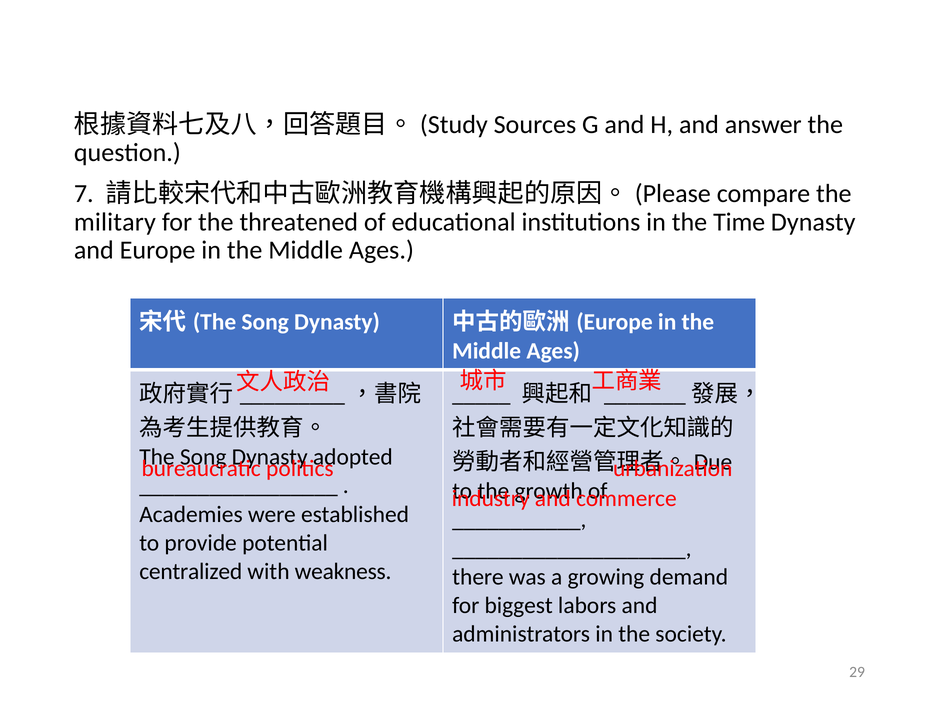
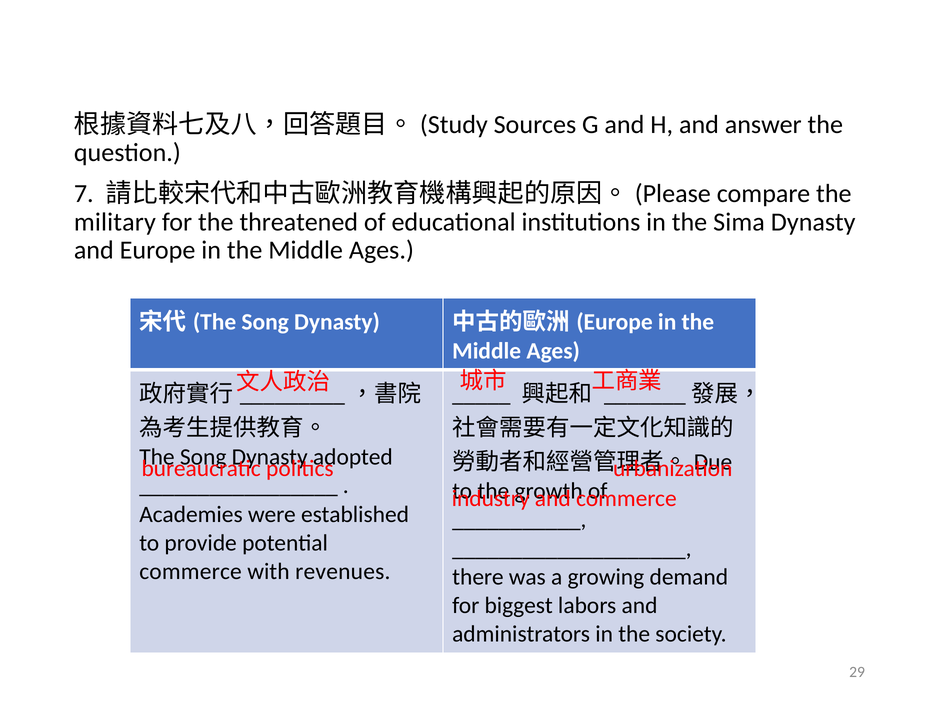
Time: Time -> Sima (739, 222)
centralized: centralized -> commerce (191, 572)
weakness: weakness -> revenues (343, 572)
